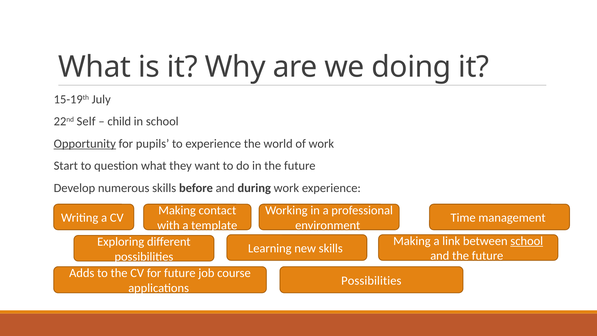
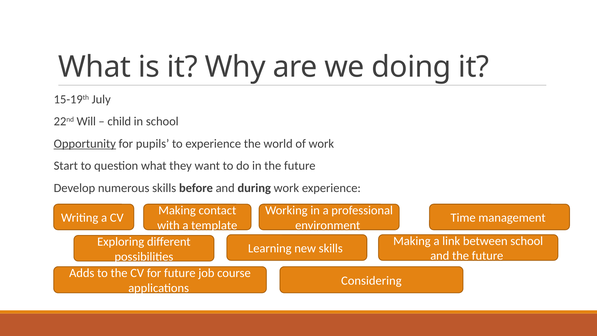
Self: Self -> Will (86, 121)
school underline: present -> none (527, 241)
Possibilities: Possibilities -> Considering (371, 280)
